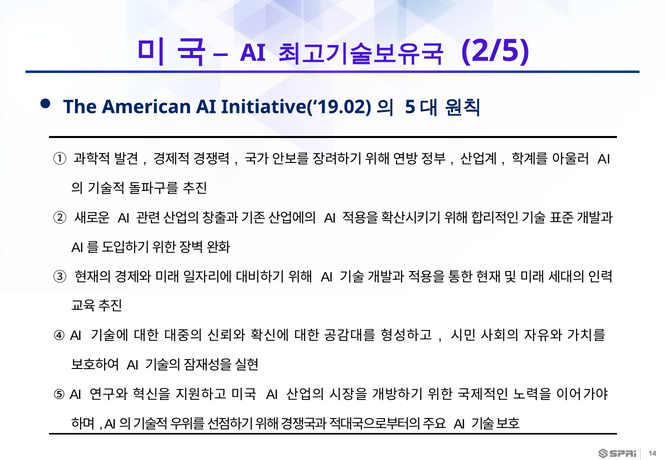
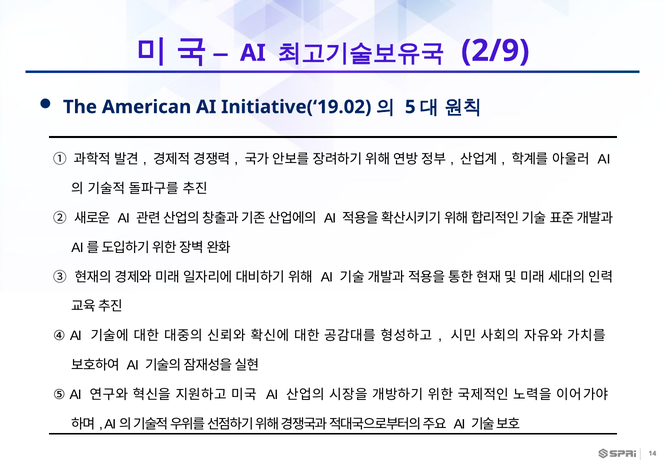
2/5: 2/5 -> 2/9 (495, 51)
